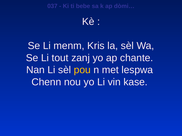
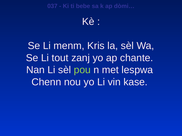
pou colour: yellow -> light green (82, 70)
